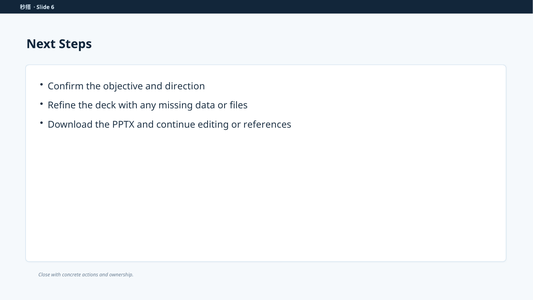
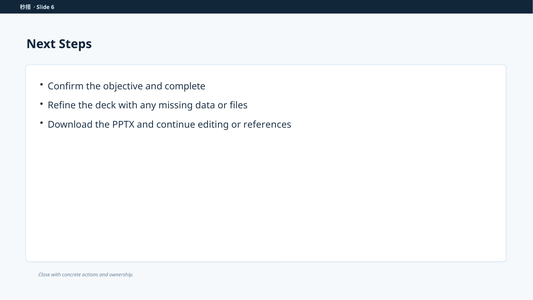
direction: direction -> complete (185, 86)
